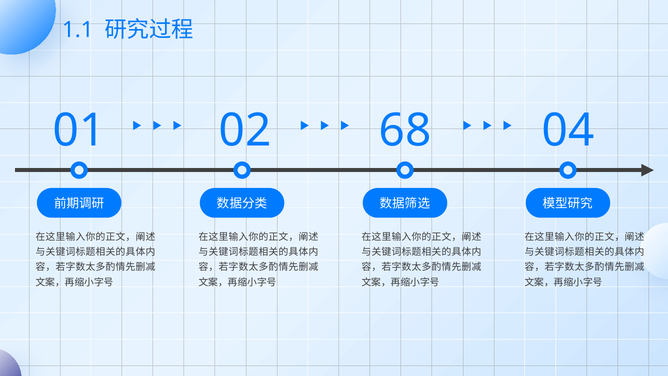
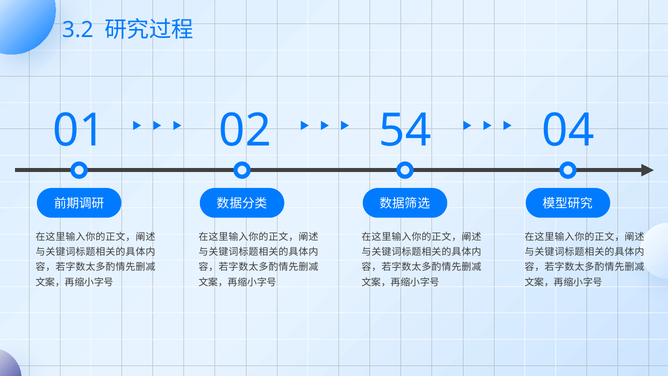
1.1: 1.1 -> 3.2 (78, 30)
68: 68 -> 54 (405, 130)
